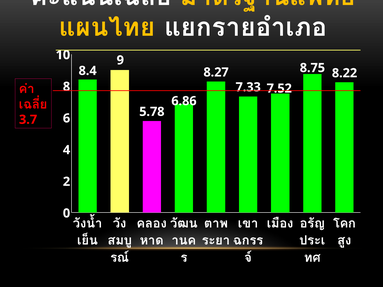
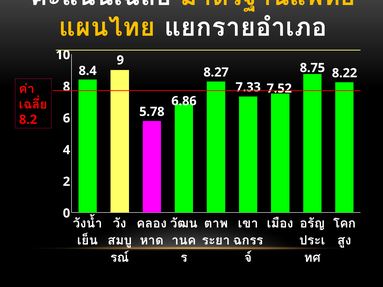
3.7: 3.7 -> 8.2 (28, 120)
